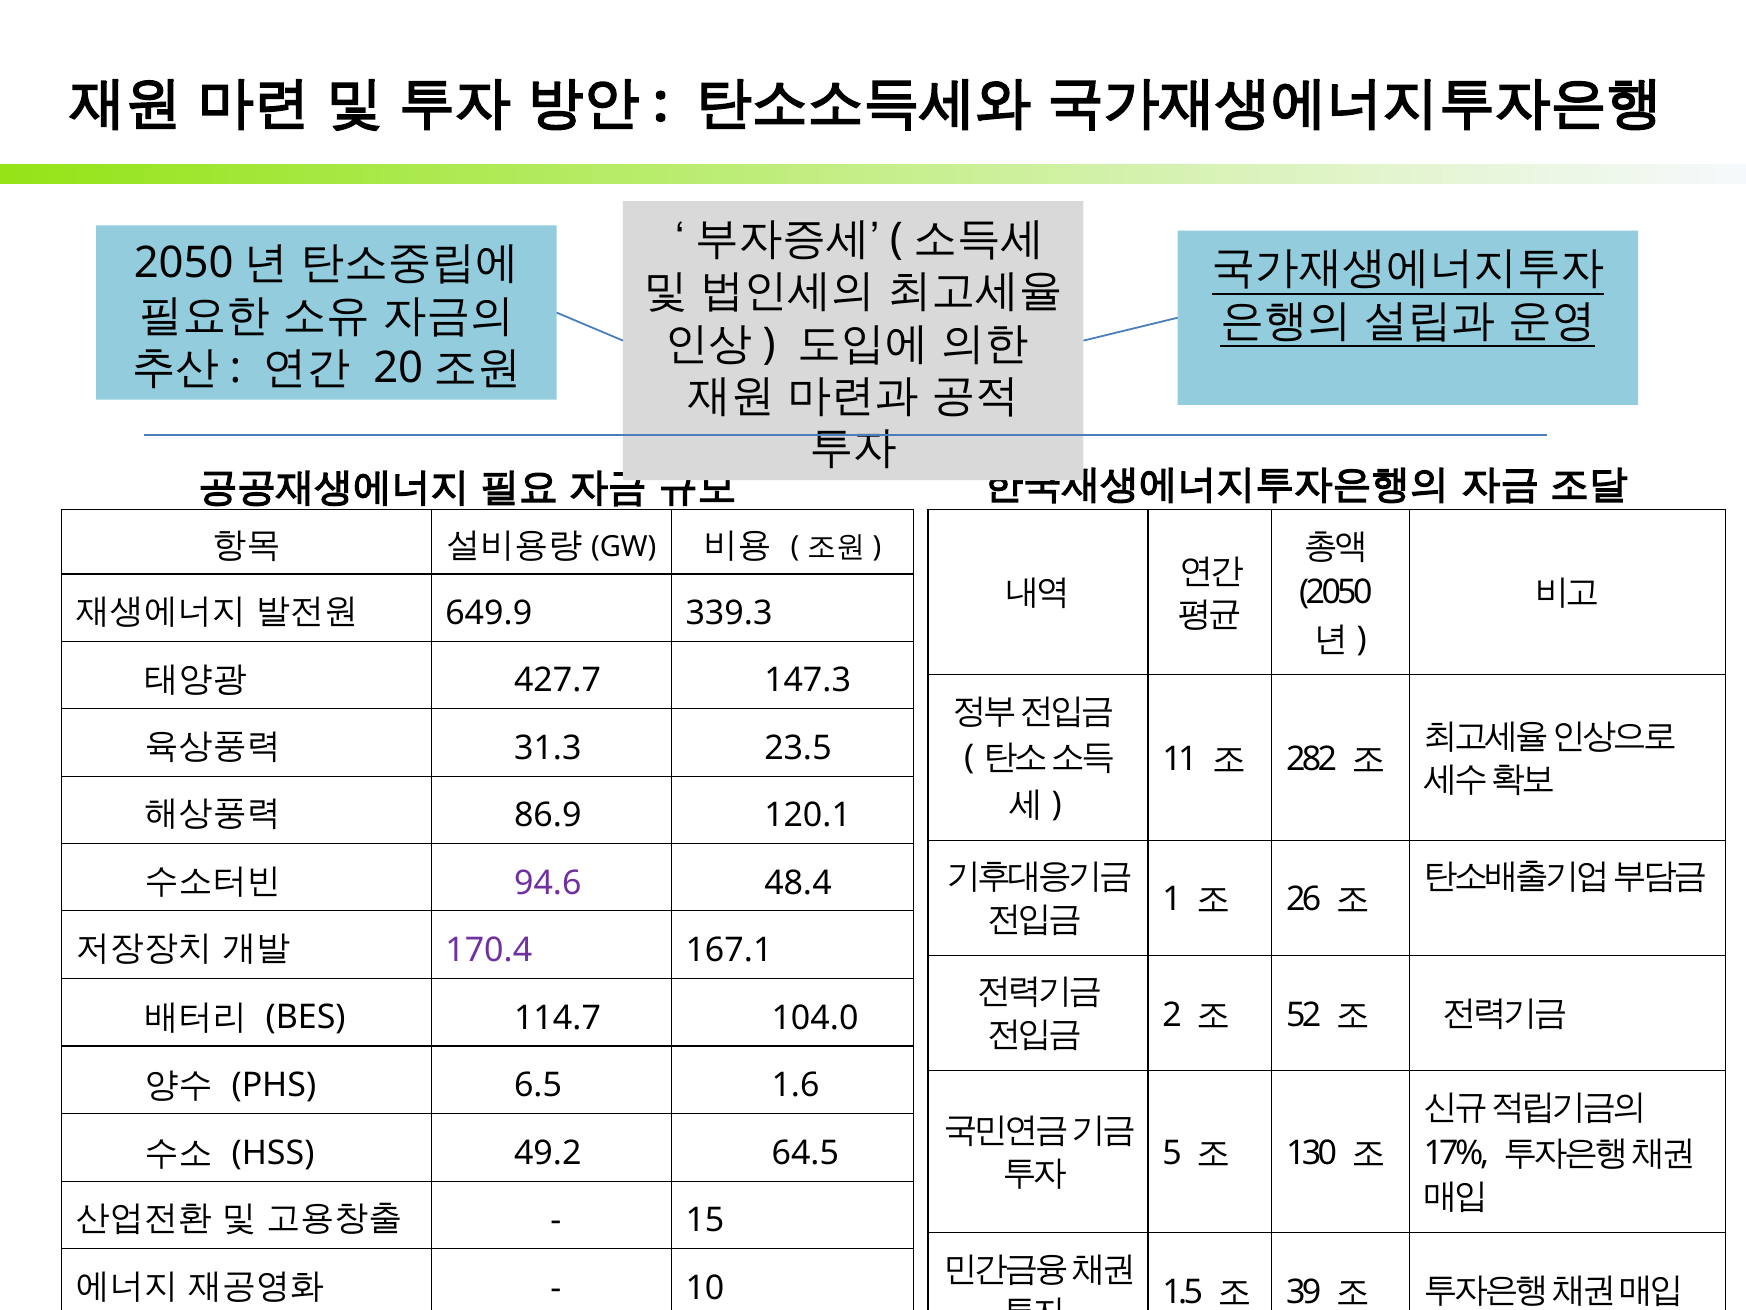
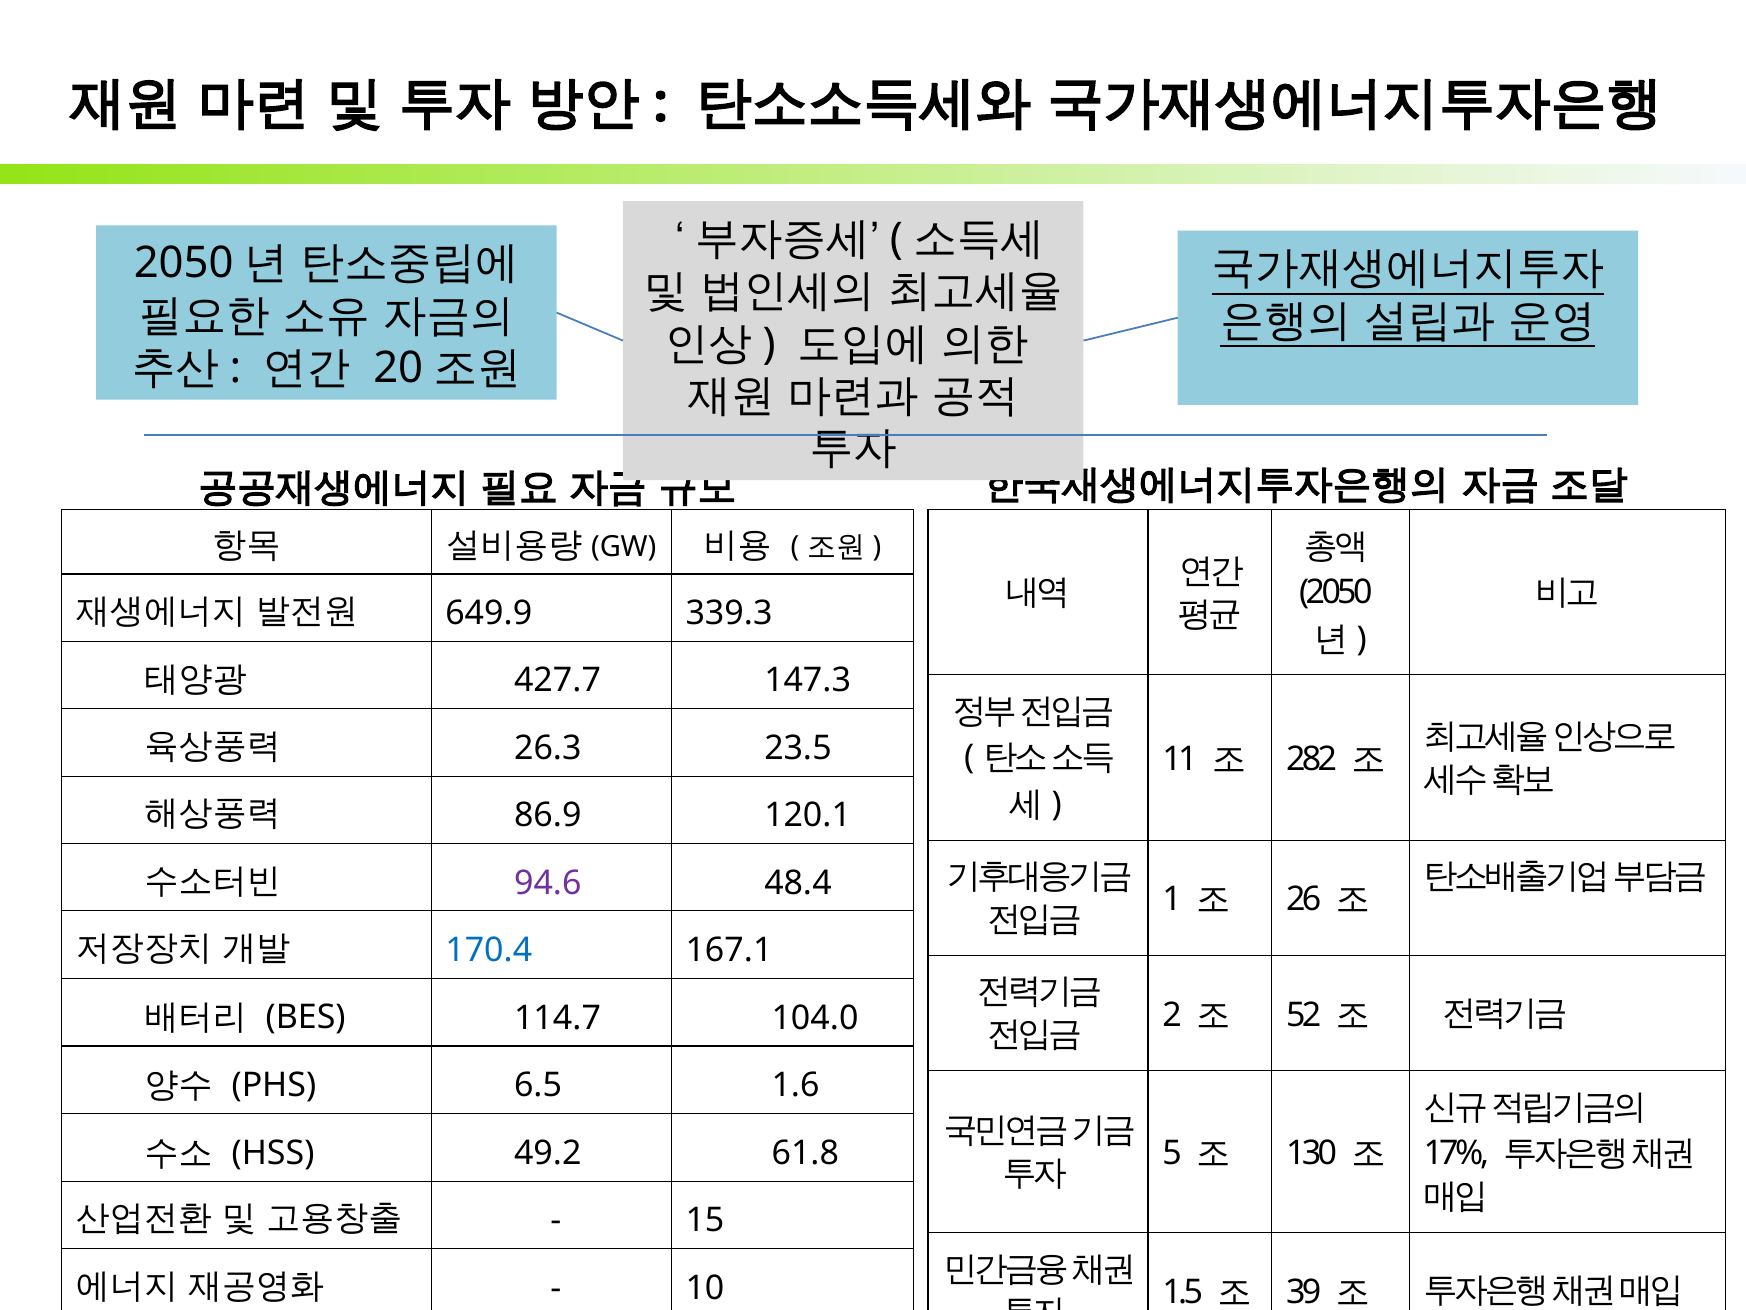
31.3: 31.3 -> 26.3 (548, 748)
170.4 colour: purple -> blue (489, 950)
64.5: 64.5 -> 61.8 (805, 1153)
